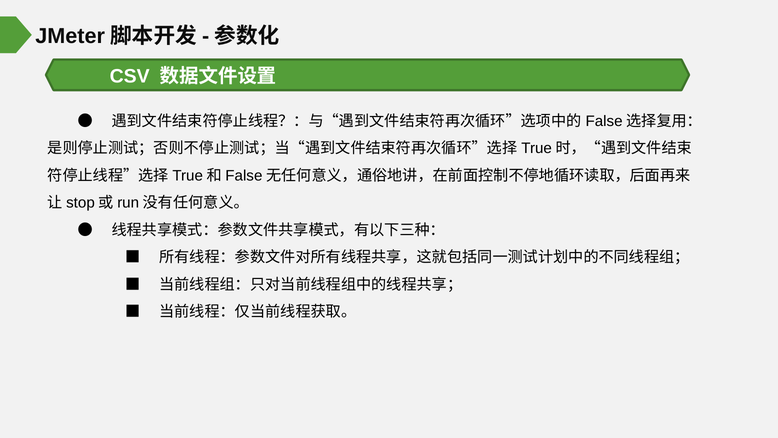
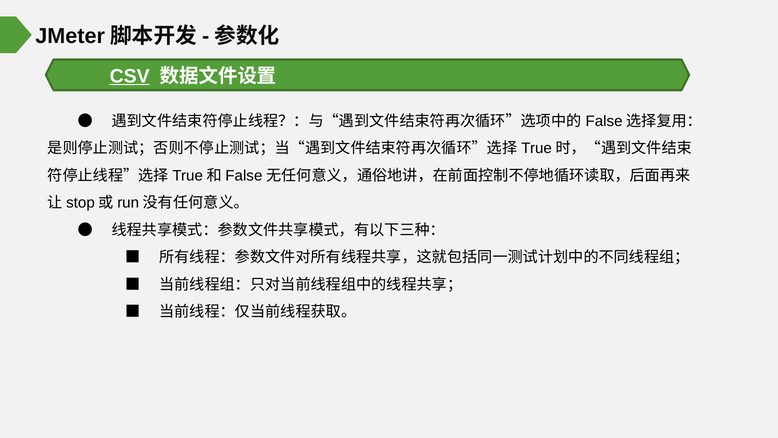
CSV underline: none -> present (130, 76)
